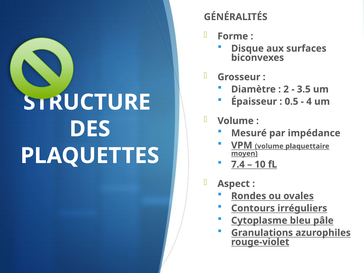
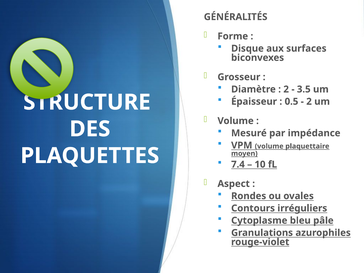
4: 4 -> 2 (309, 102)
